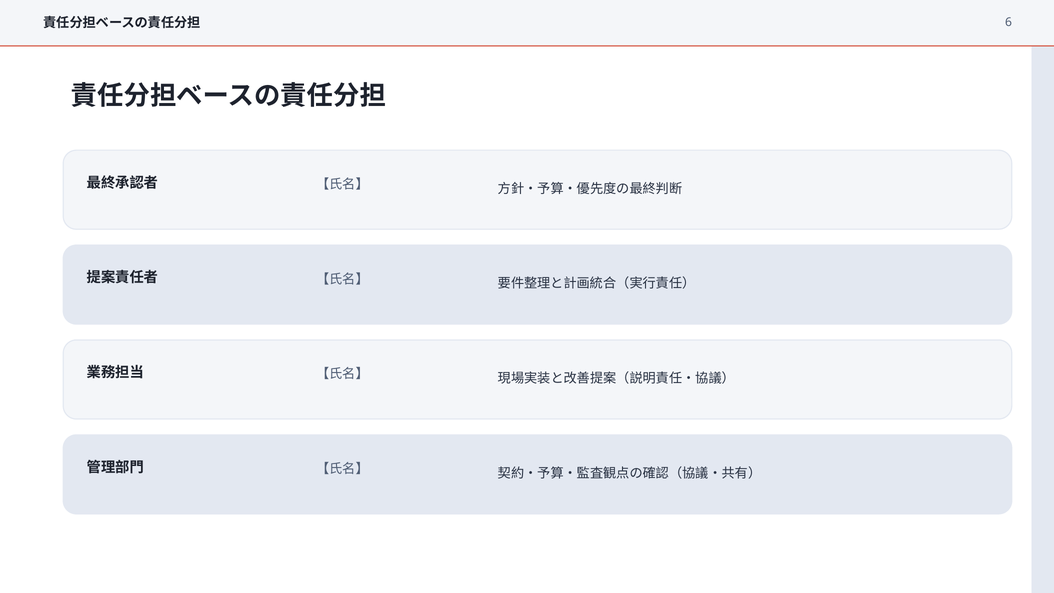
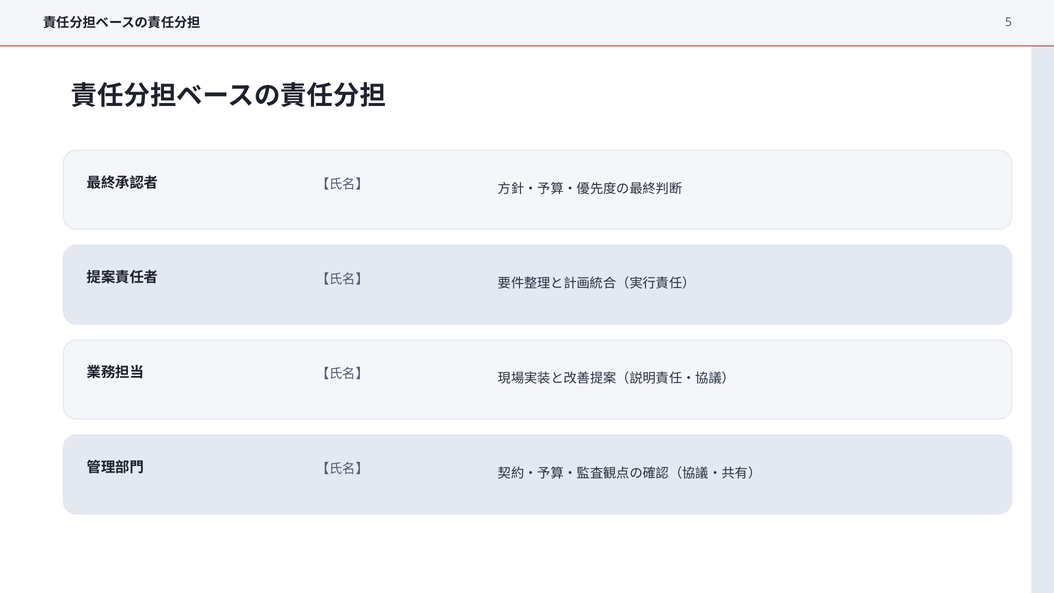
6: 6 -> 5 (1009, 22)
